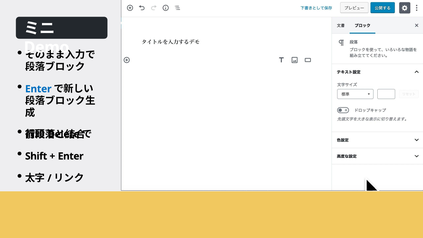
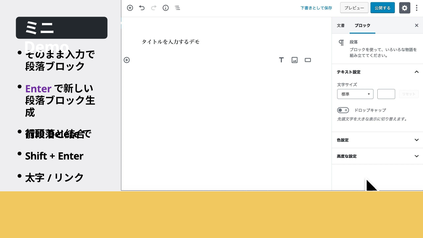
Enter colour: blue -> purple (38, 89)
